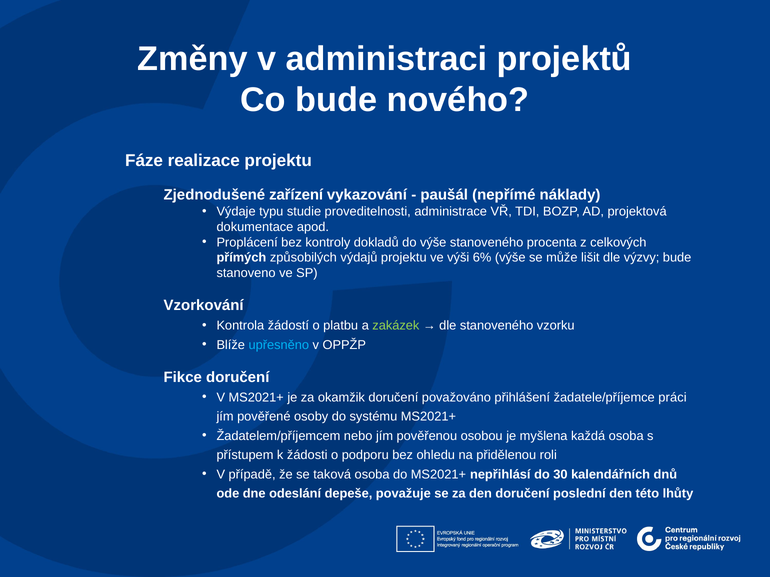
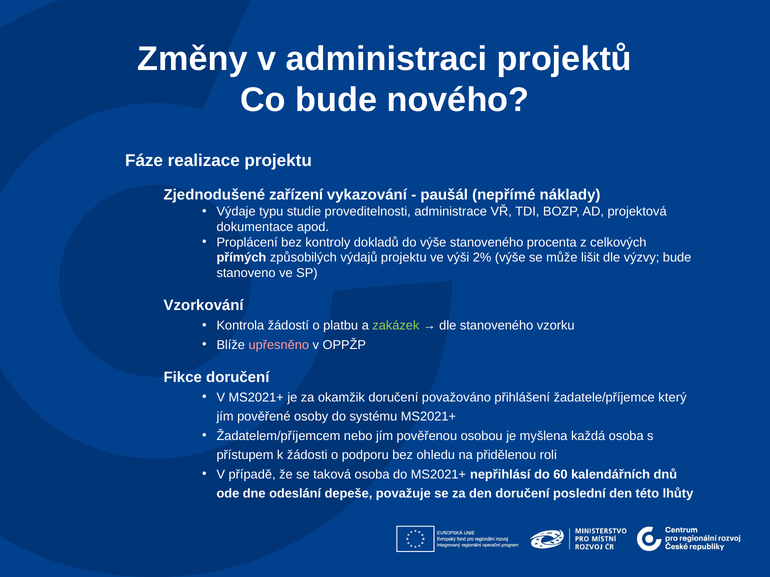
6%: 6% -> 2% (482, 258)
upřesněno colour: light blue -> pink (279, 345)
práci: práci -> který (672, 398)
30: 30 -> 60 (560, 475)
